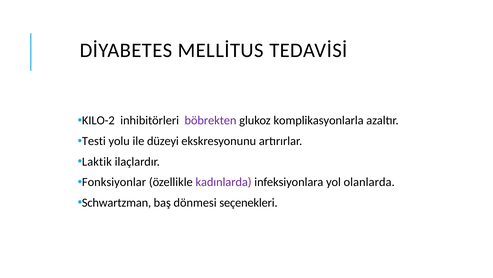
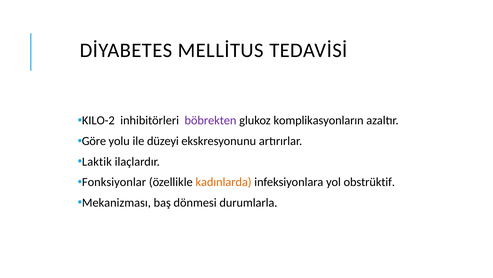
komplikasyonlarla: komplikasyonlarla -> komplikasyonların (319, 120)
Testi: Testi -> Göre (94, 141)
kadınlarda colour: purple -> orange (224, 182)
olanlarda: olanlarda -> obstrüktif (369, 182)
Schwartzman: Schwartzman -> Mekanizması (116, 202)
seçenekleri: seçenekleri -> durumlarla (248, 202)
